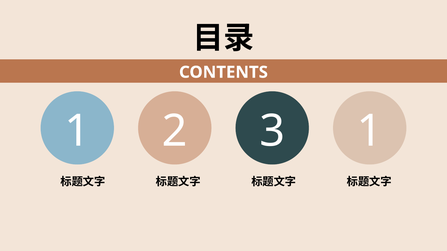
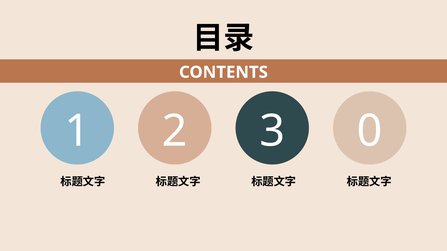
2 1: 1 -> 0 (370, 131)
